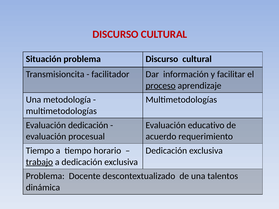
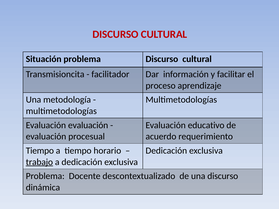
proceso underline: present -> none (161, 86)
Evaluación dedicación: dedicación -> evaluación (88, 125)
una talentos: talentos -> discurso (223, 176)
